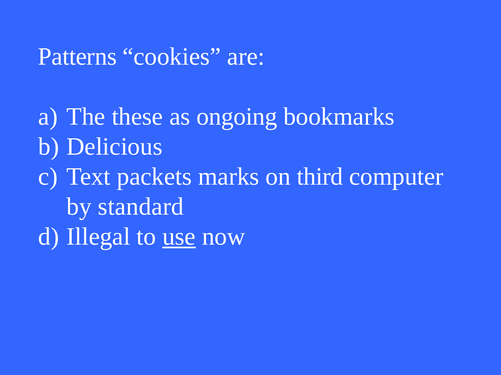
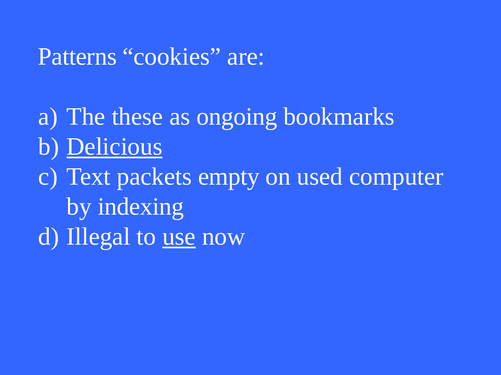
Delicious underline: none -> present (114, 147)
marks: marks -> empty (229, 177)
third: third -> used (320, 177)
standard: standard -> indexing (141, 207)
